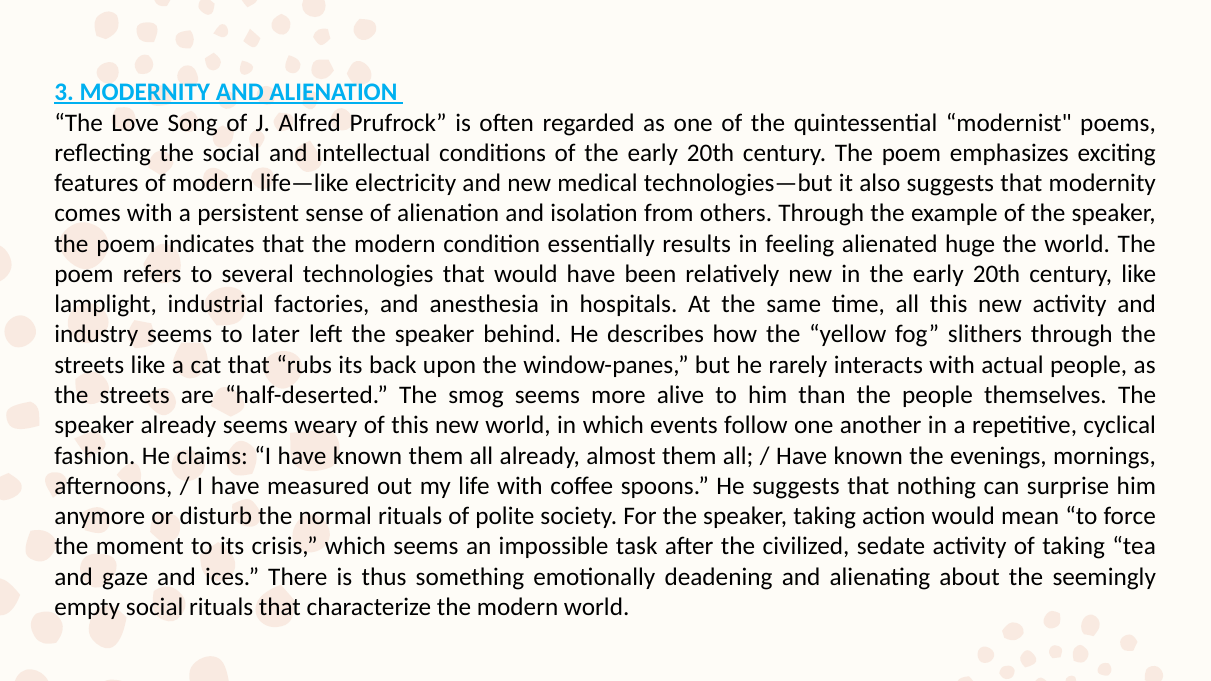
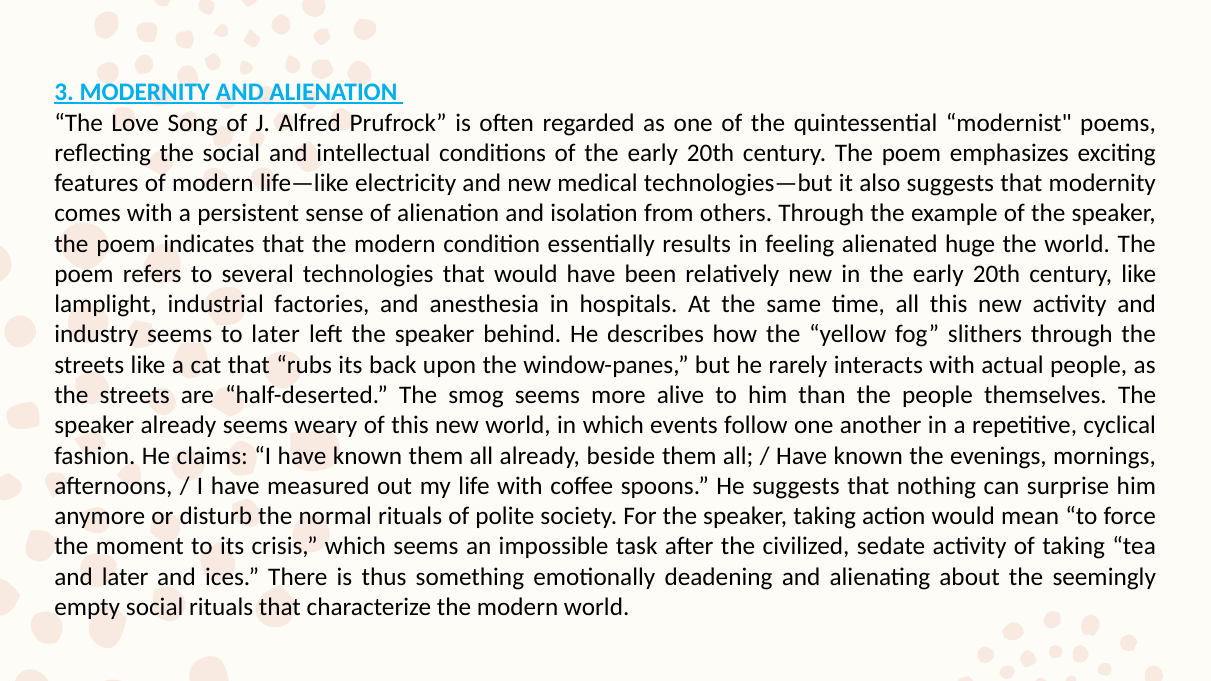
almost: almost -> beside (621, 456)
and gaze: gaze -> later (125, 577)
